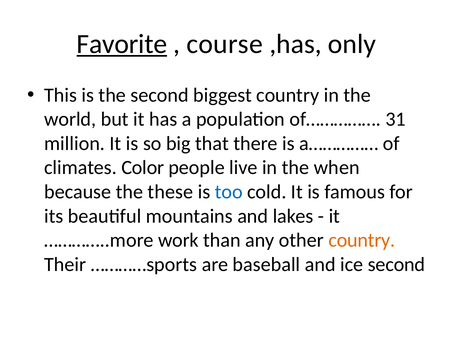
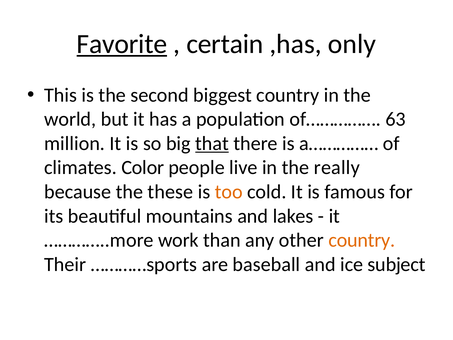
course: course -> certain (225, 44)
31: 31 -> 63 (396, 119)
that underline: none -> present (212, 143)
when: when -> really (337, 168)
too colour: blue -> orange (229, 192)
ice second: second -> subject (397, 264)
